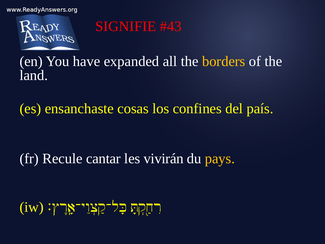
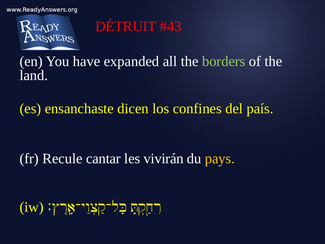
SIGNIFIE: SIGNIFIE -> DÉTRUIT (126, 26)
borders colour: yellow -> light green (224, 61)
cosas: cosas -> dicen (133, 108)
